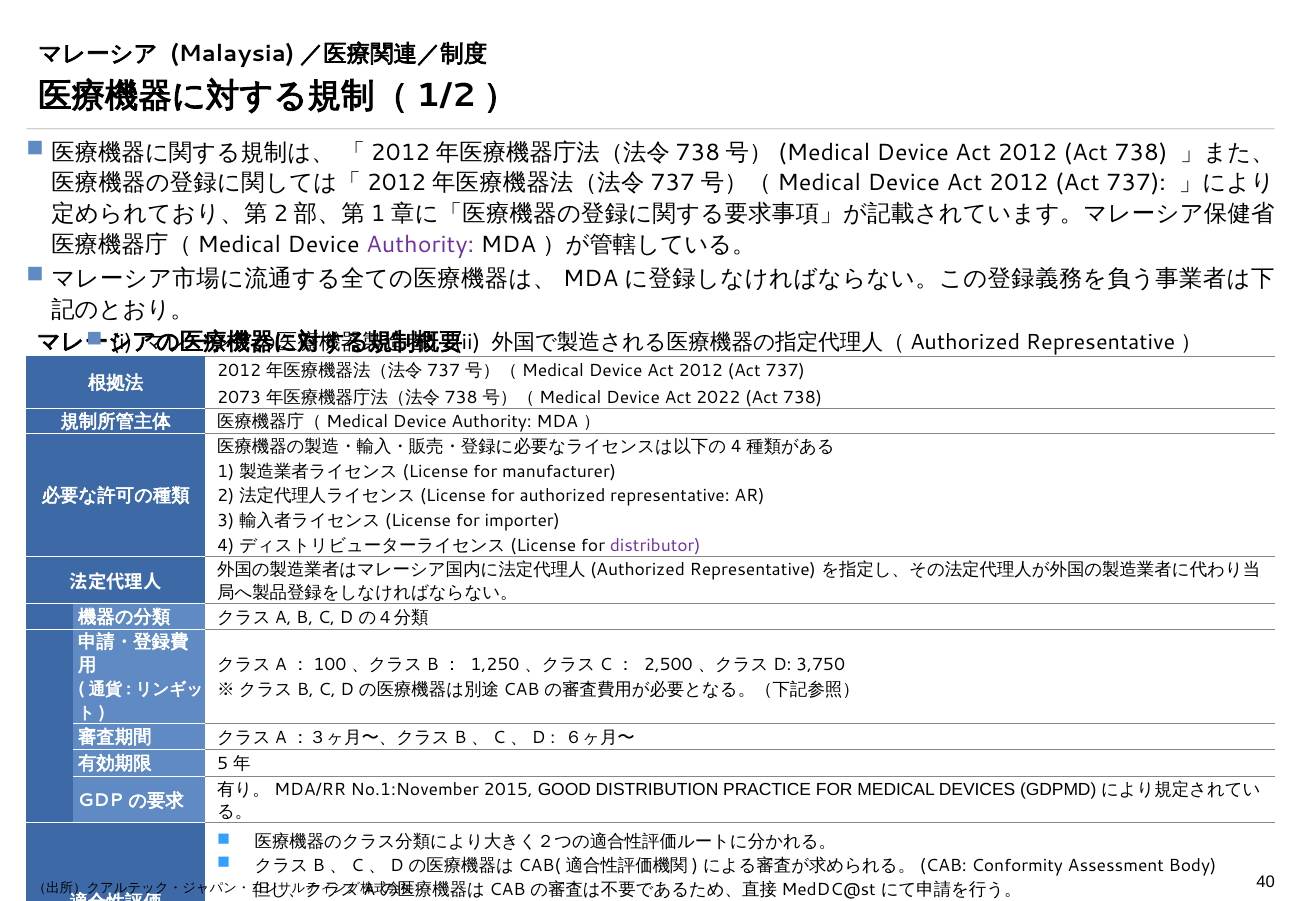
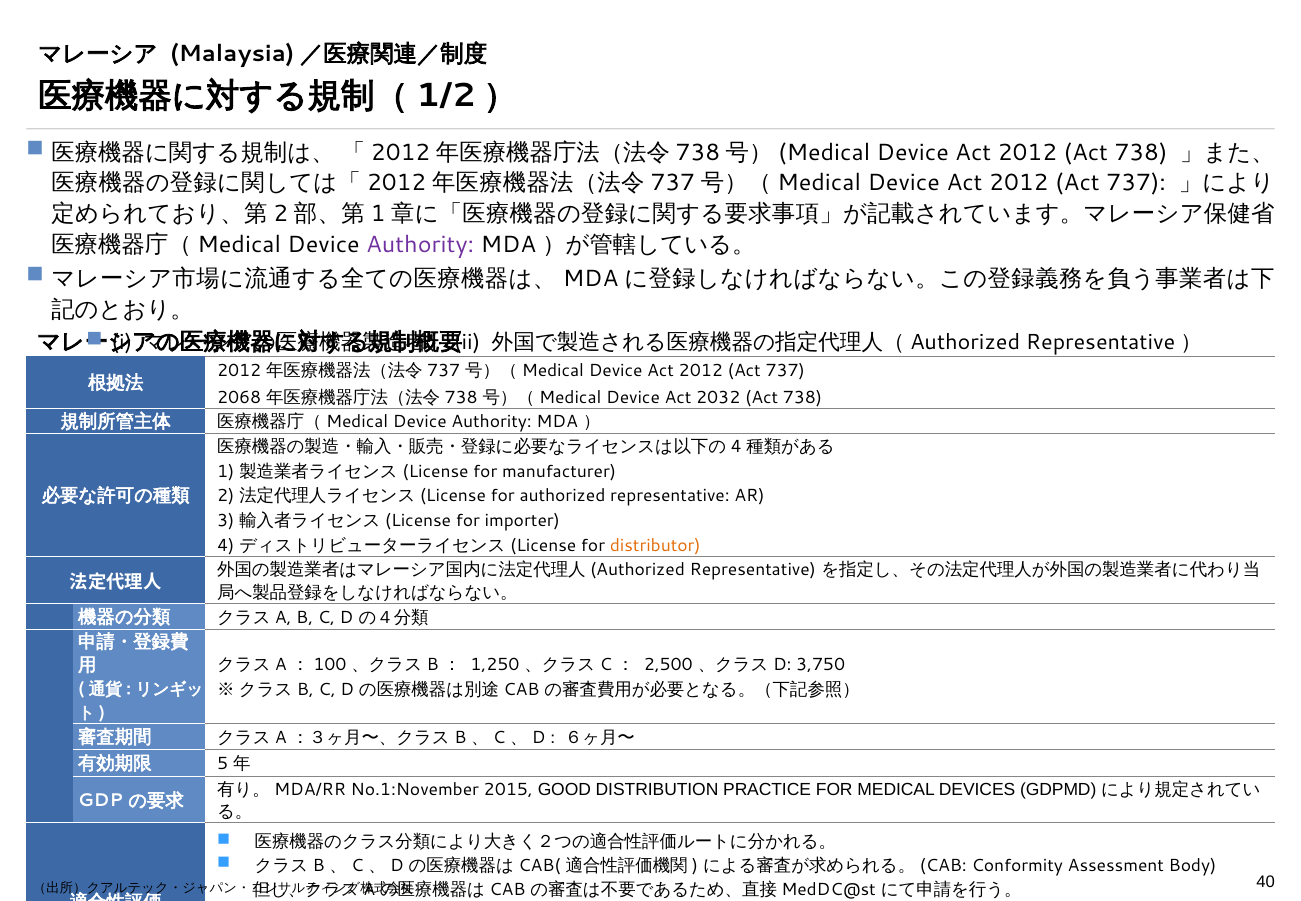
2073: 2073 -> 2068 (239, 397)
2022: 2022 -> 2032 (718, 397)
distributor colour: purple -> orange (655, 545)
